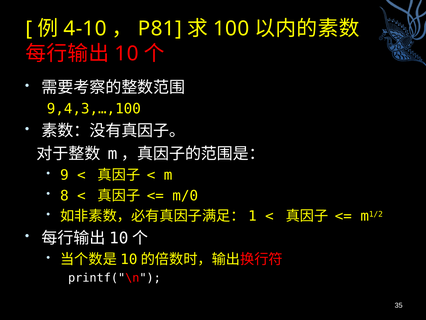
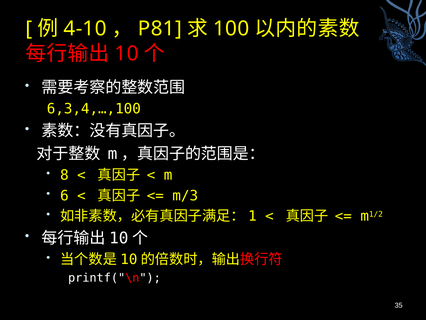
9,4,3,…,100: 9,4,3,…,100 -> 6,3,4,…,100 (94, 109)
9: 9 -> 8 (64, 175)
8: 8 -> 6 (64, 195)
m/0: m/0 -> m/3 (185, 195)
